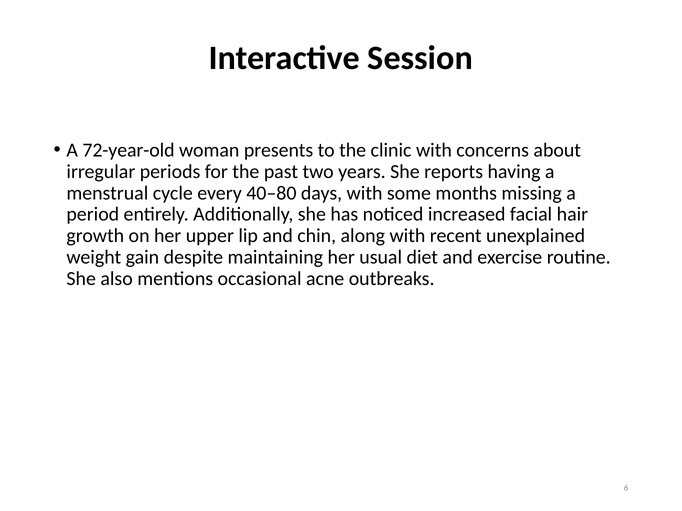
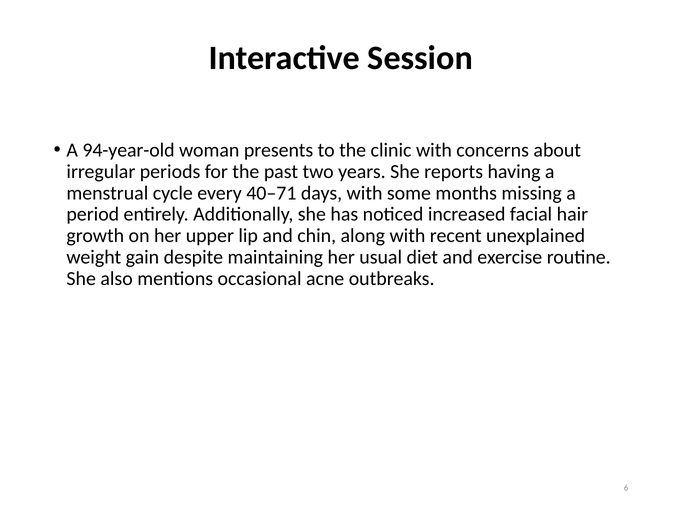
72-year-old: 72-year-old -> 94-year-old (129, 150)
40–80: 40–80 -> 40–71 (271, 193)
